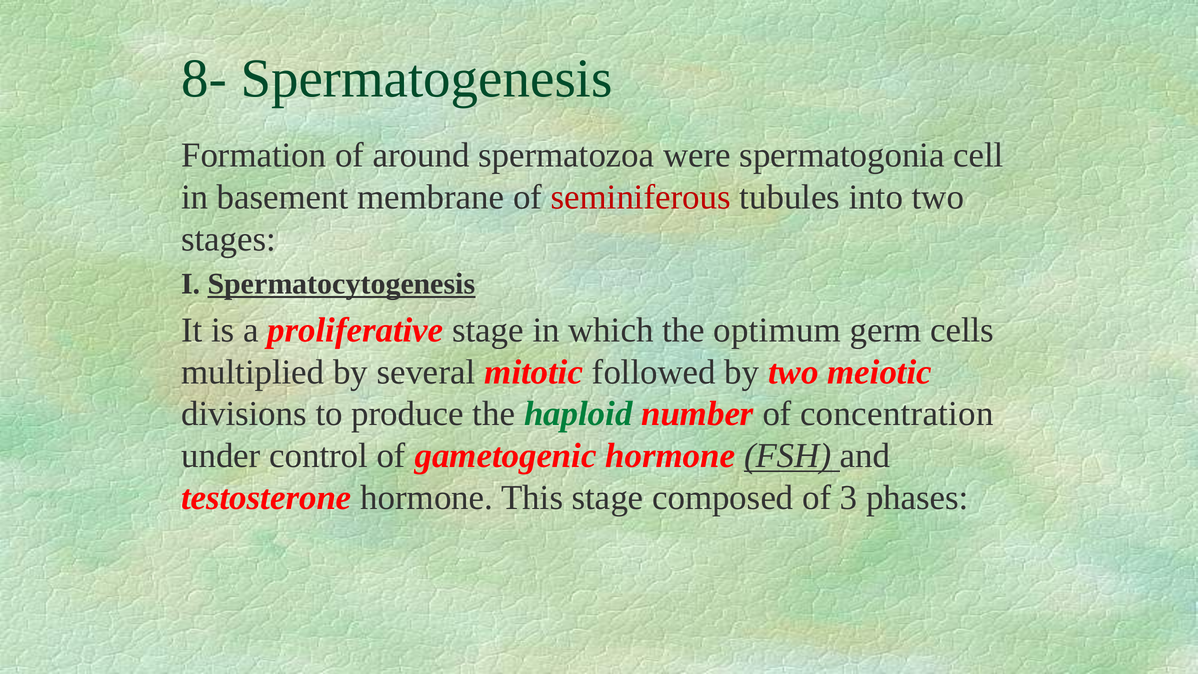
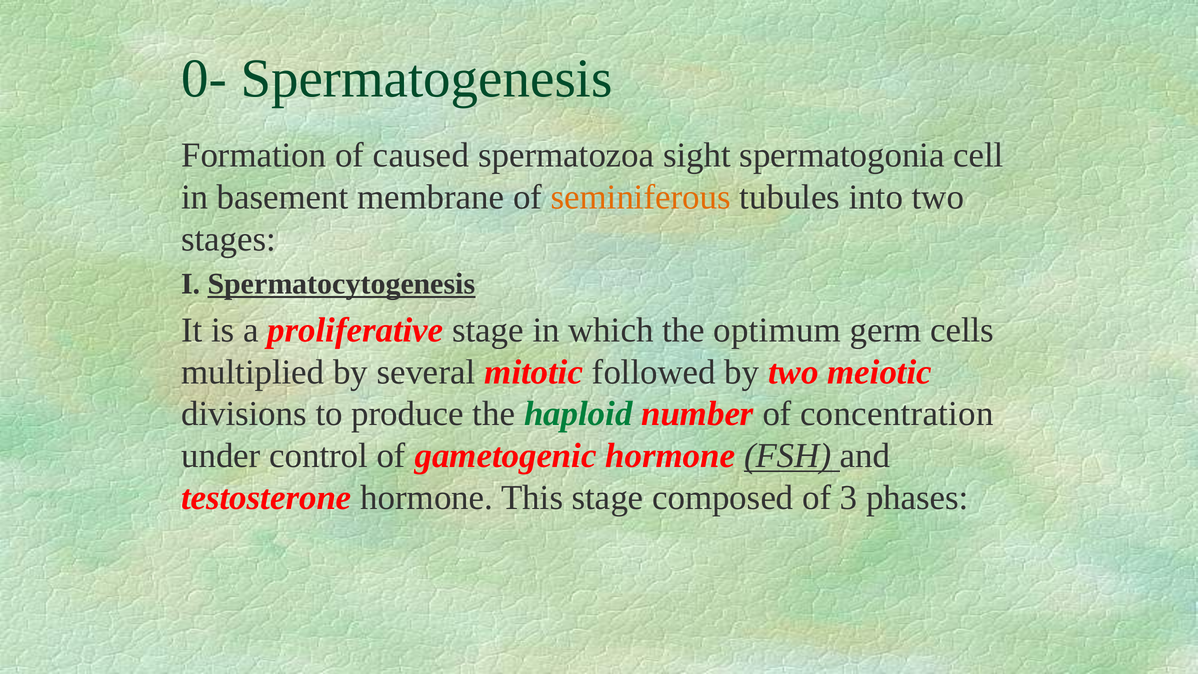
8-: 8- -> 0- (204, 79)
around: around -> caused (421, 155)
were: were -> sight (697, 155)
seminiferous colour: red -> orange (641, 197)
